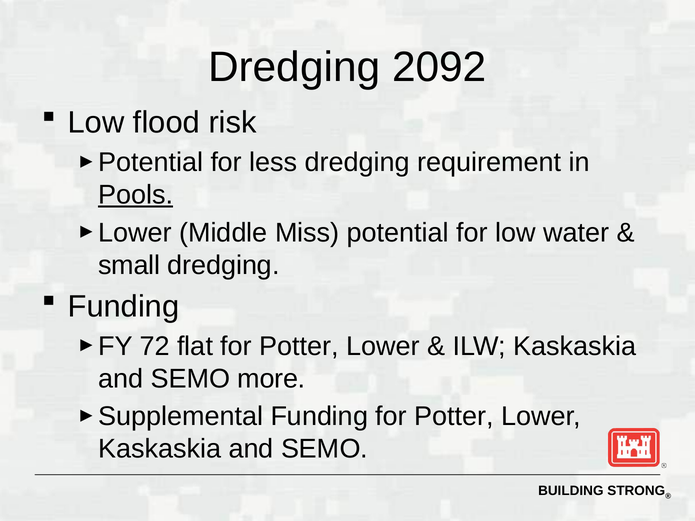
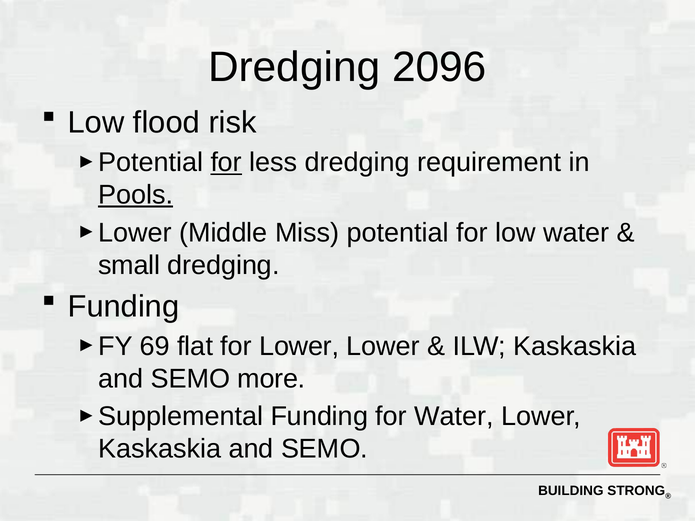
2092: 2092 -> 2096 (439, 67)
for underline: none -> present (226, 163)
72: 72 -> 69 (155, 346)
flat for Potter: Potter -> Lower (299, 346)
Funding for Potter: Potter -> Water (454, 417)
